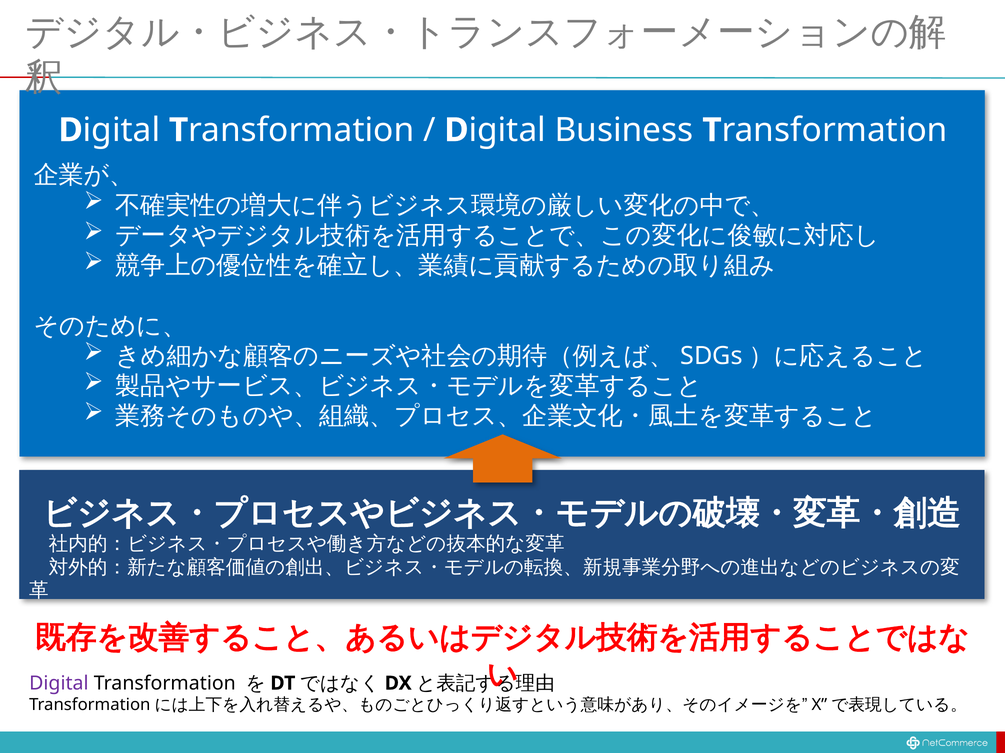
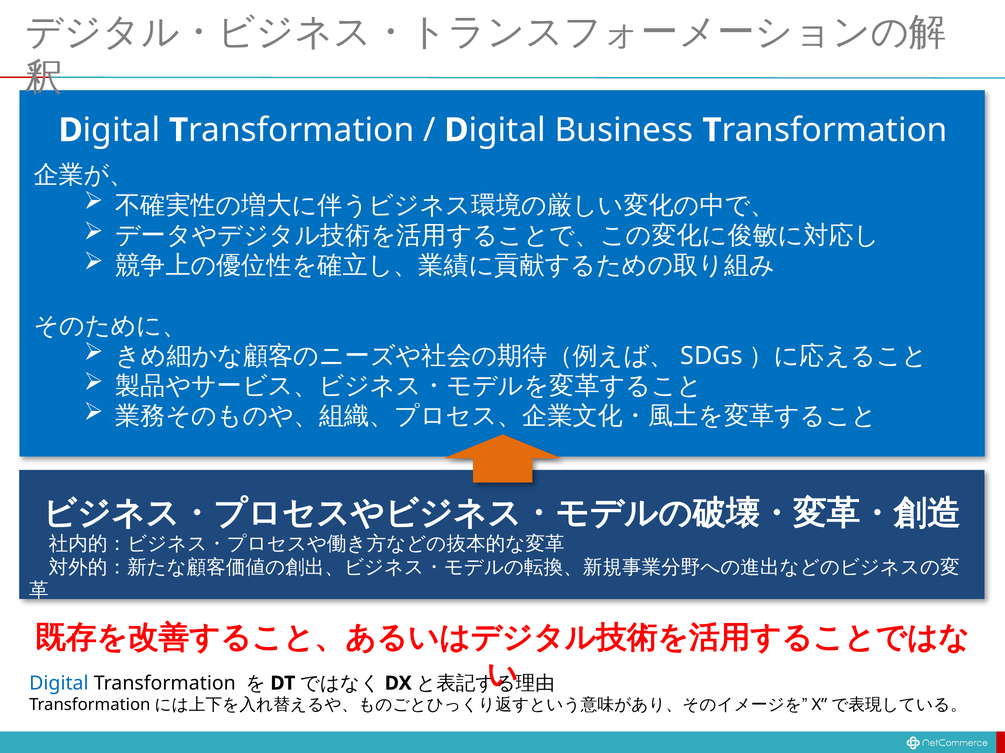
Digital colour: purple -> blue (59, 684)
